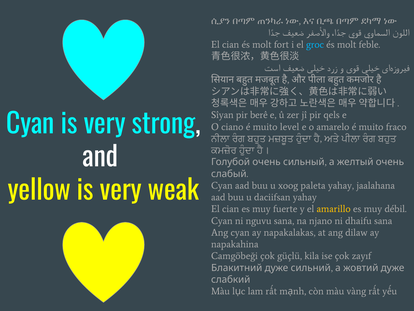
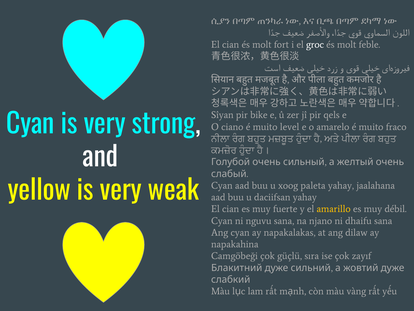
groc colour: light blue -> white (315, 44)
berê: berê -> bike (259, 115)
kila: kila -> sıra (312, 256)
